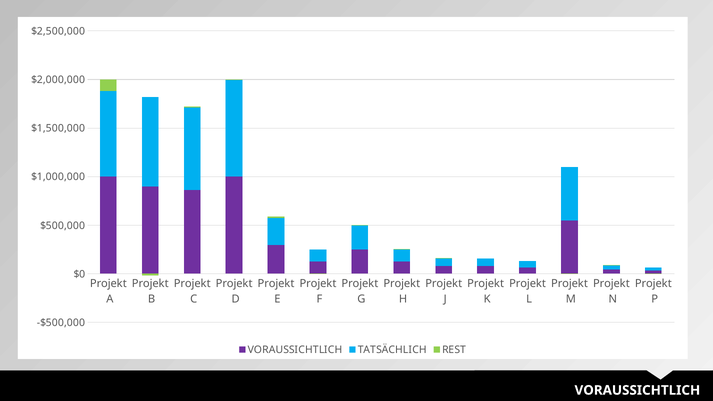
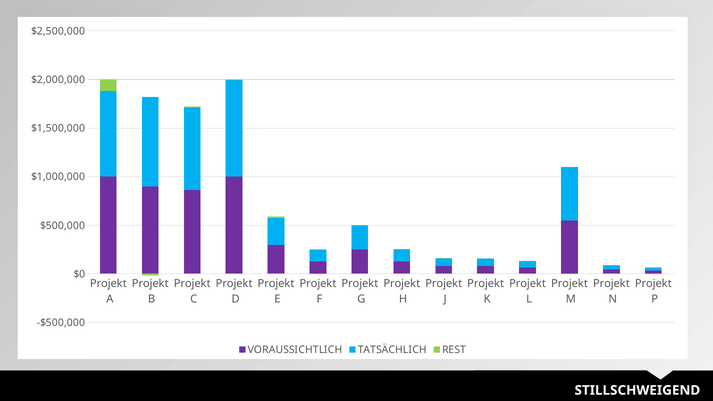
VORAUSSICHTLICH: VORAUSSICHTLICH -> STILLSCHWEIGEND (637, 390)
